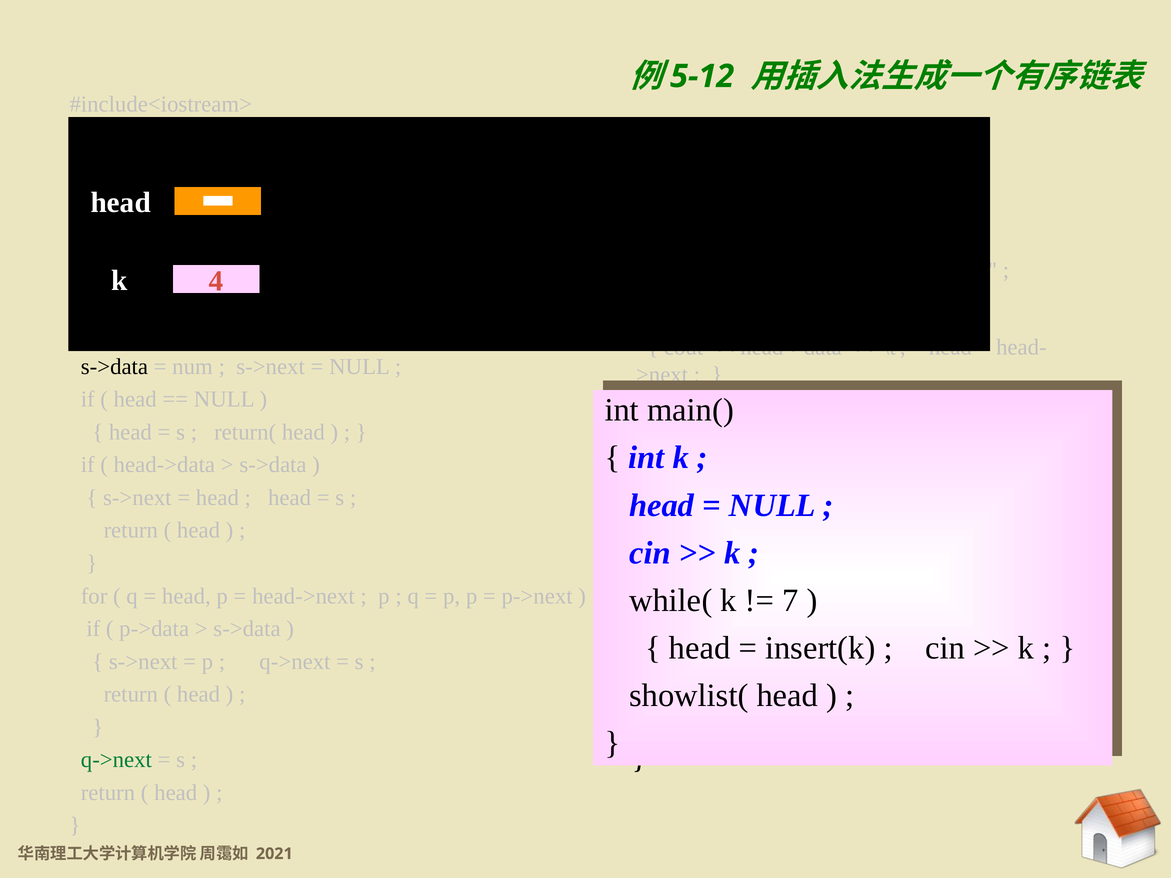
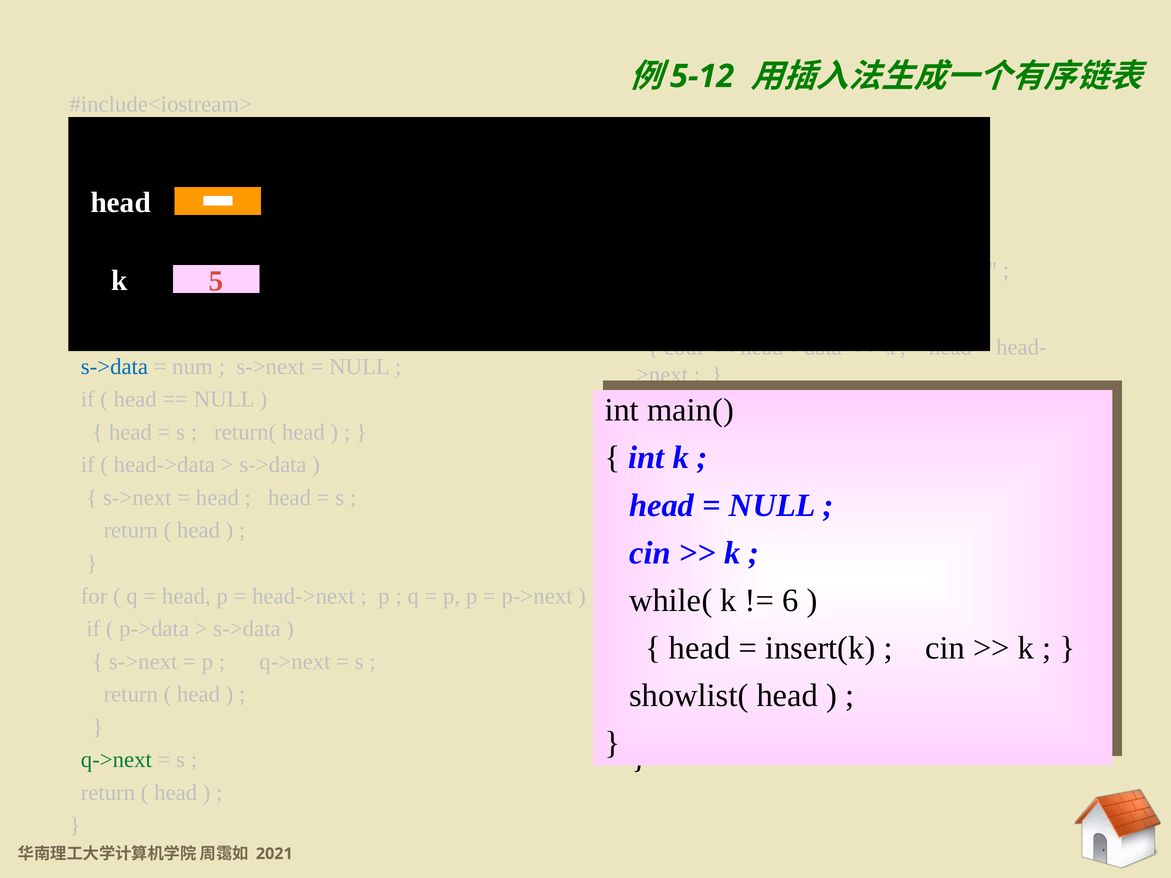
4: 4 -> 5 (216, 281)
s->data colour: black -> blue (114, 367)
7: 7 -> 6 (790, 600)
